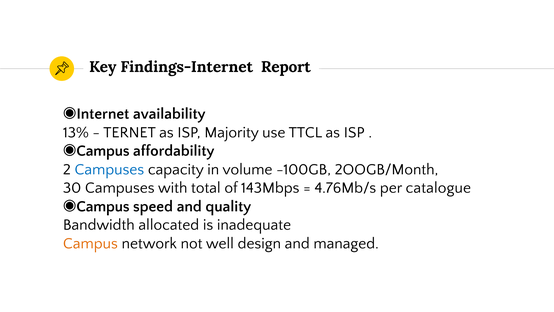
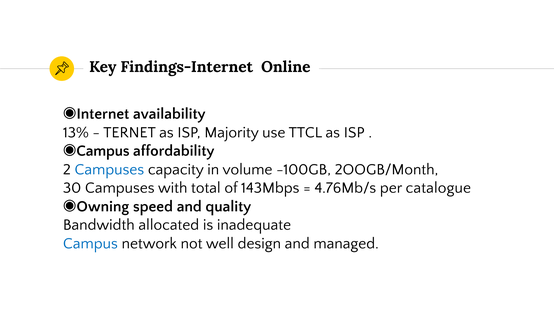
Report: Report -> Online (286, 67)
Campus: Campus -> Owning (103, 206)
Campus colour: orange -> blue (90, 243)
